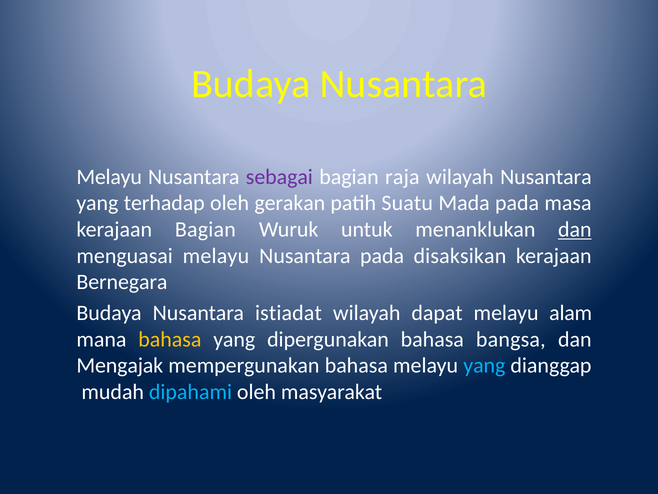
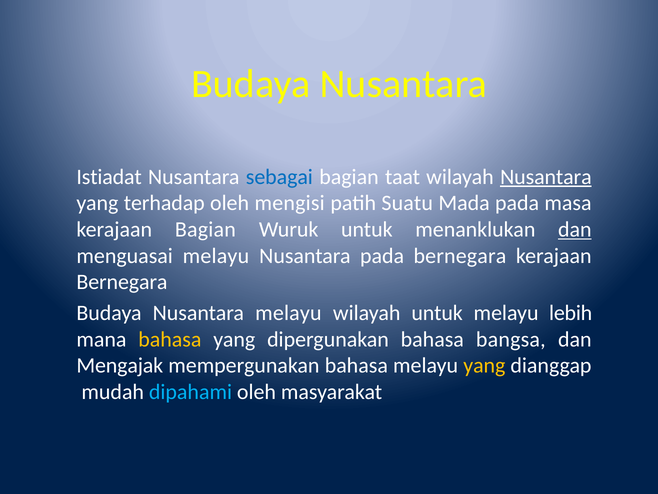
Melayu: Melayu -> Istiadat (109, 177)
sebagai colour: purple -> blue (279, 177)
raja: raja -> taat (403, 177)
Nusantara underline: none -> present (546, 177)
gerakan: gerakan -> mengisi (290, 203)
pada disaksikan: disaksikan -> bernegara (460, 256)
Nusantara istiadat: istiadat -> melayu (288, 313)
wilayah dapat: dapat -> untuk (437, 313)
alam: alam -> lebih (571, 313)
yang colour: light blue -> yellow (484, 365)
